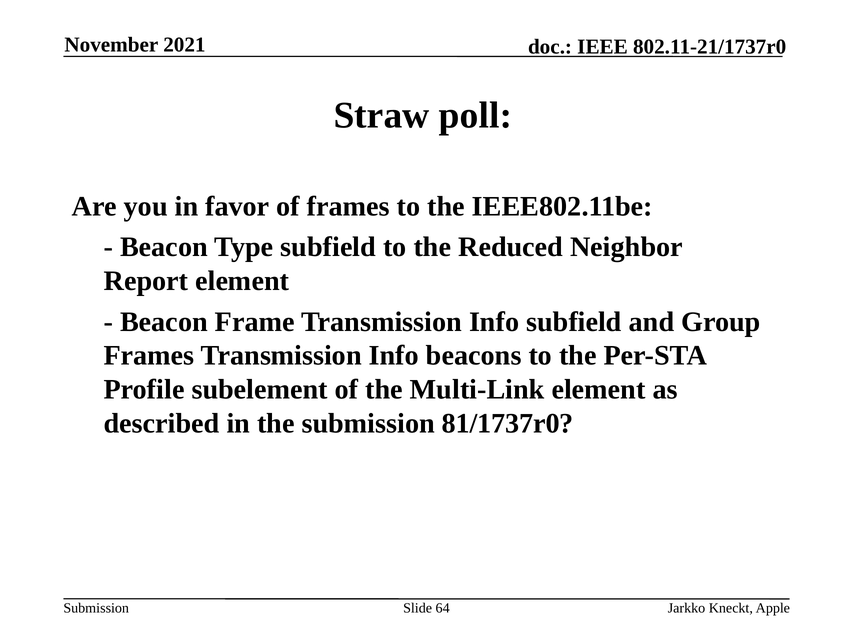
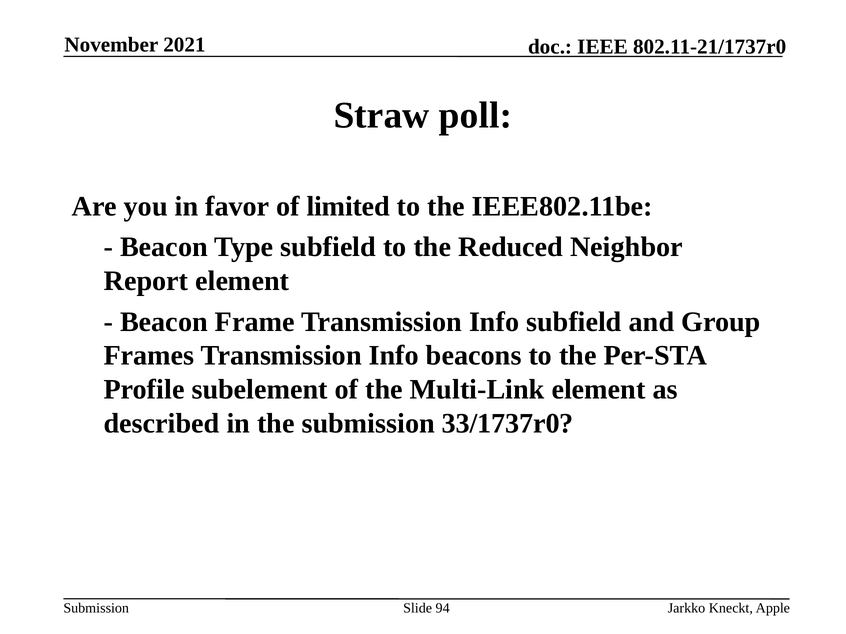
of frames: frames -> limited (348, 206)
81/1737r0: 81/1737r0 -> 33/1737r0 (508, 424)
64: 64 -> 94 (443, 609)
